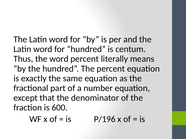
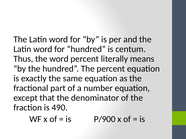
600: 600 -> 490 (60, 108)
P/196: P/196 -> P/900 (105, 120)
